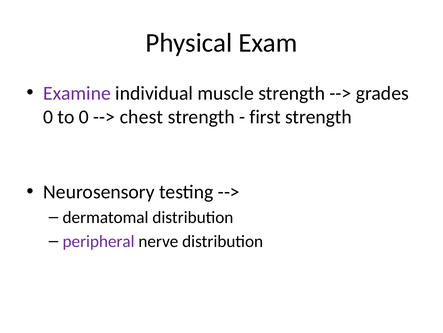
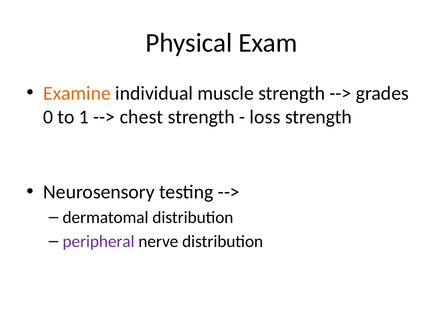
Examine colour: purple -> orange (77, 93)
to 0: 0 -> 1 (84, 117)
first: first -> loss (265, 117)
